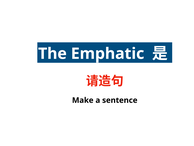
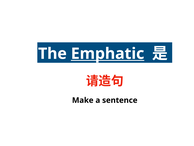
Emphatic underline: none -> present (108, 53)
